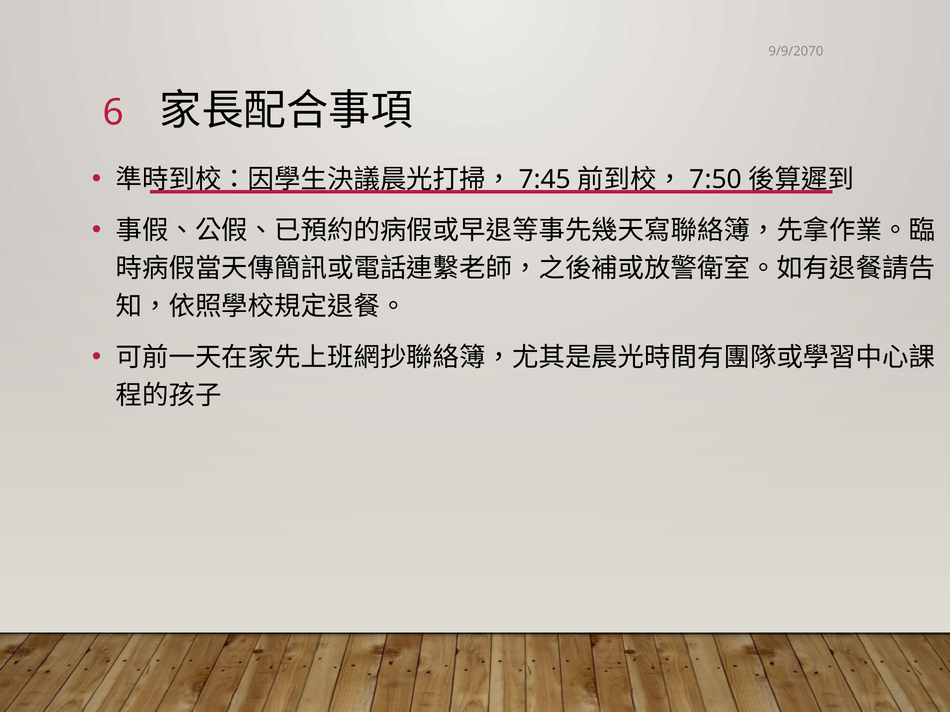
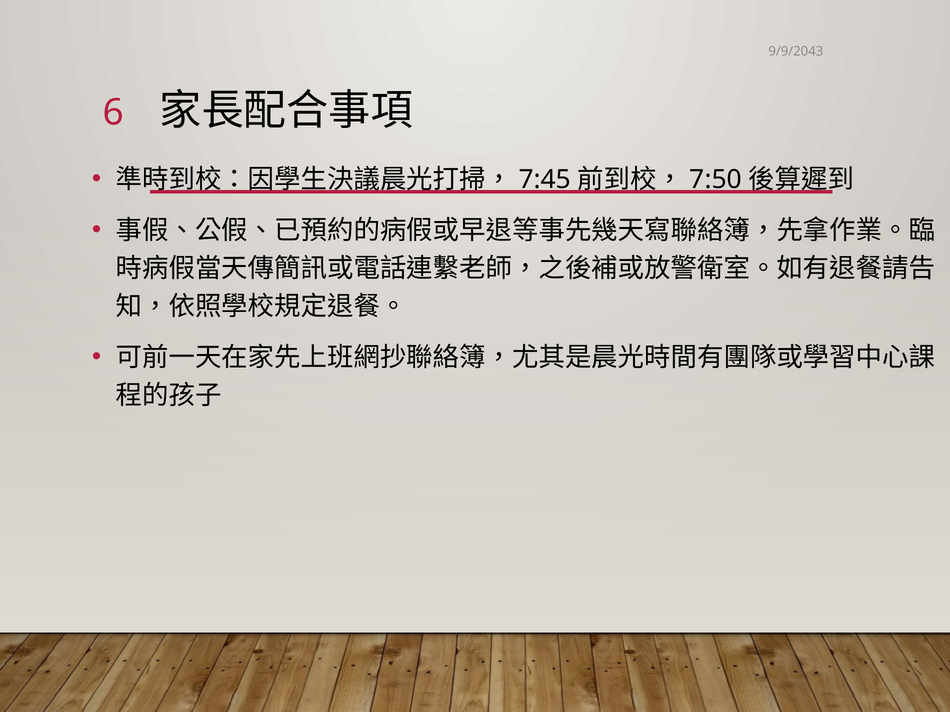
9/9/2070: 9/9/2070 -> 9/9/2043 (796, 51)
